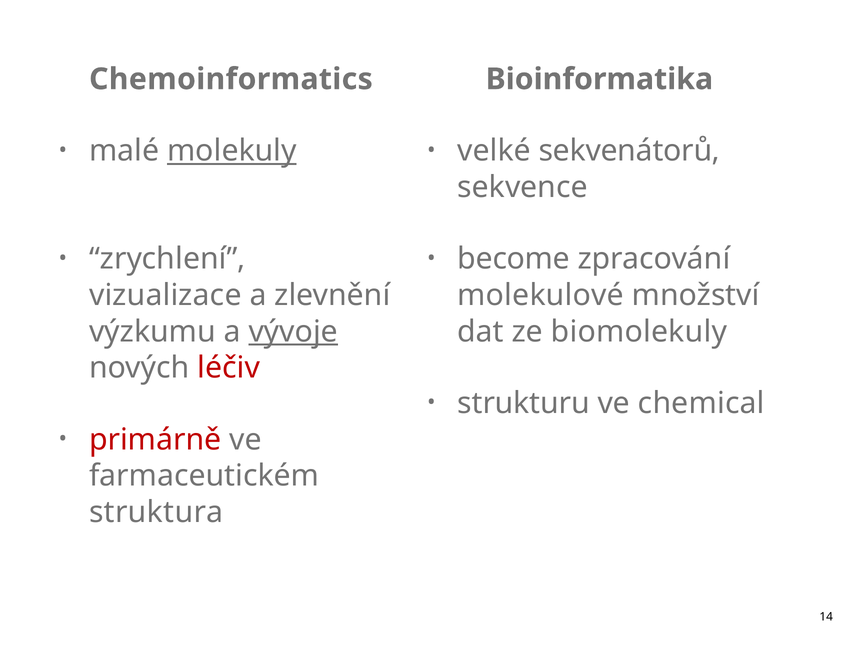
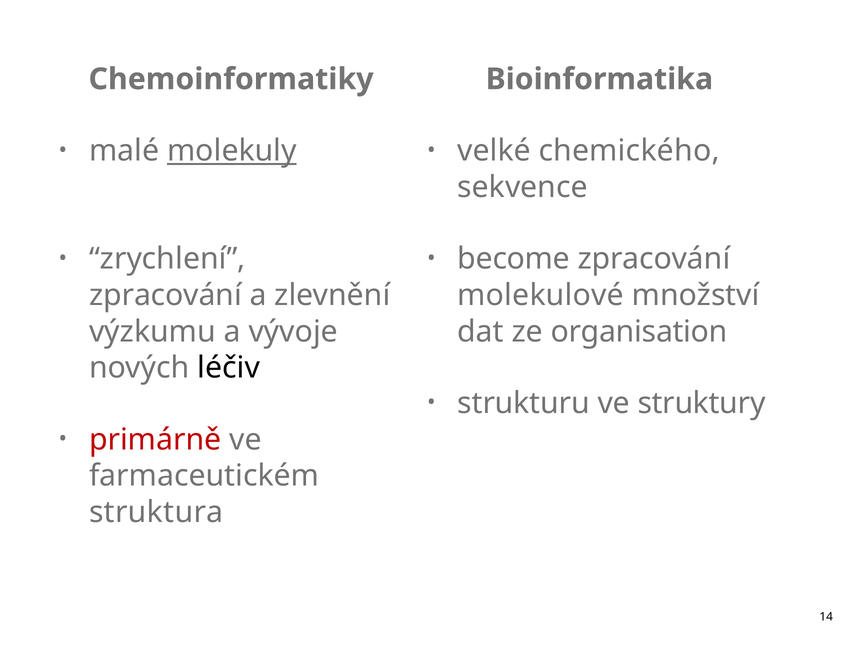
Chemoinformatics: Chemoinformatics -> Chemoinformatiky (231, 79)
sekvenátorů: sekvenátorů -> chemického (629, 151)
vizualizace: vizualizace -> zpracování (165, 295)
vývoje underline: present -> none (293, 331)
biomolekuly: biomolekuly -> organisation (639, 331)
léčiv colour: red -> black (229, 368)
chemical: chemical -> struktury (701, 403)
